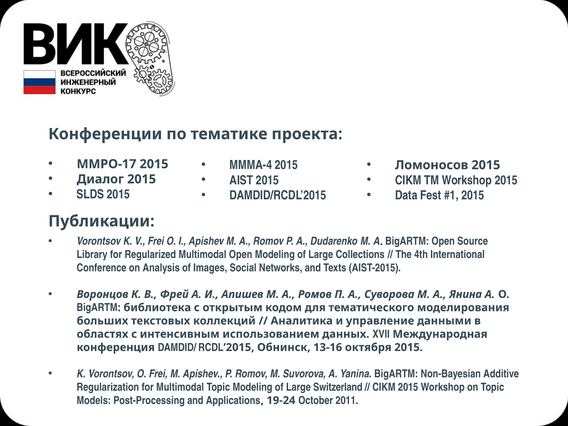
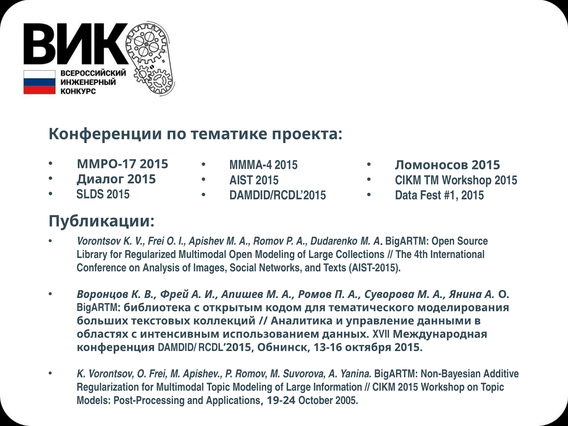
Switzerland: Switzerland -> Information (338, 387)
2011: 2011 -> 2005 (347, 400)
